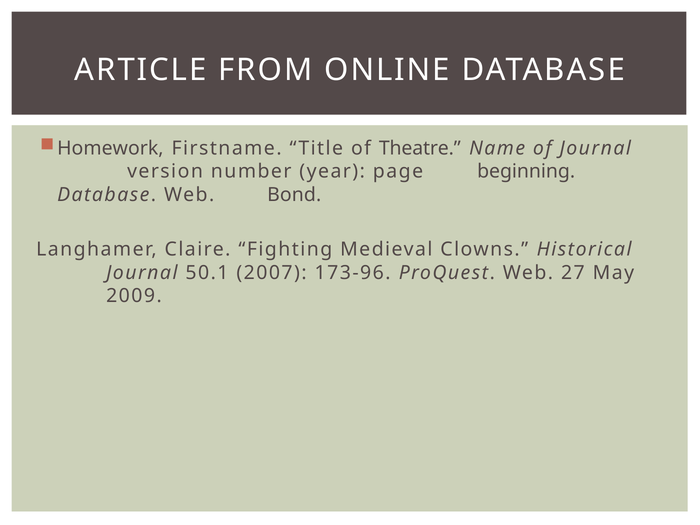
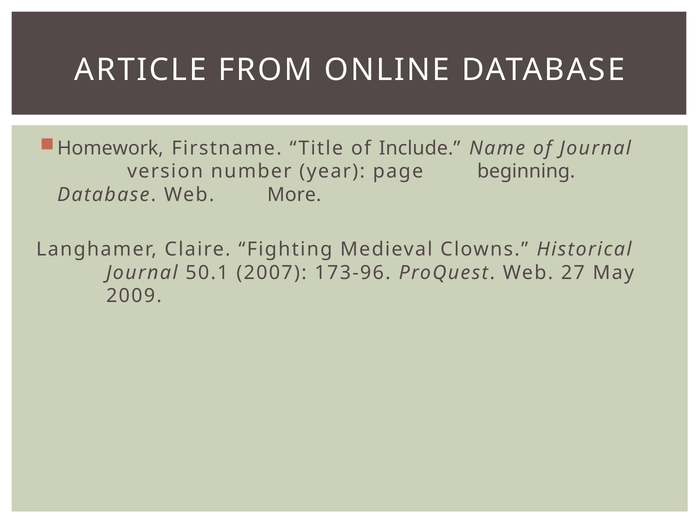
Theatre: Theatre -> Include (420, 148)
Bond: Bond -> More (294, 195)
